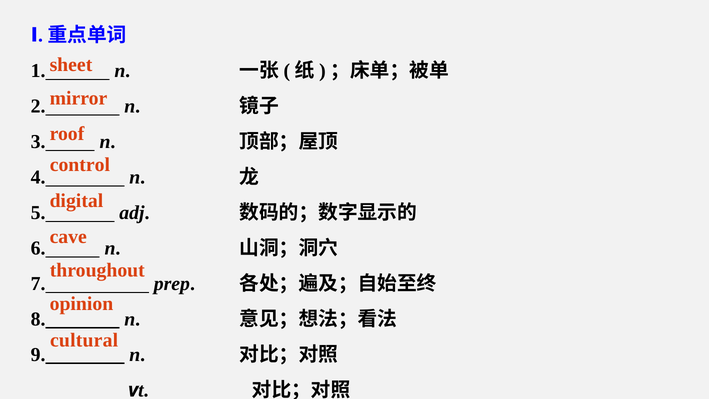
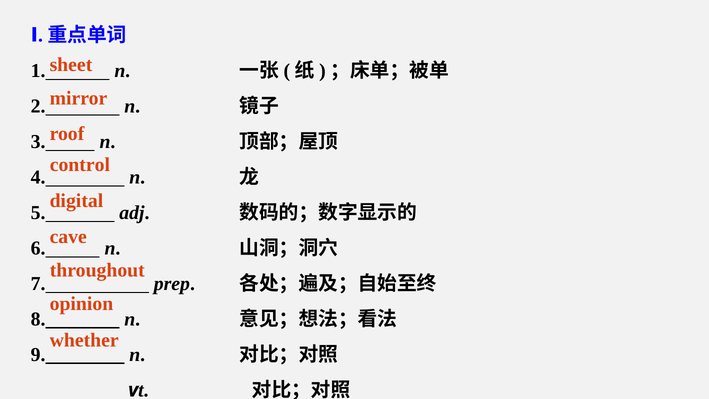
cultural: cultural -> whether (84, 340)
